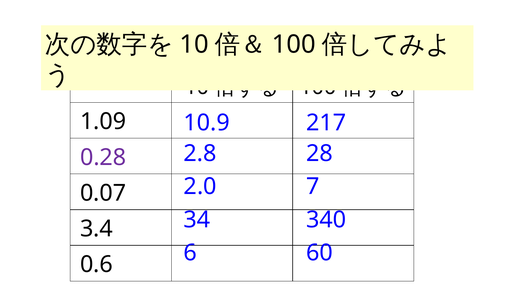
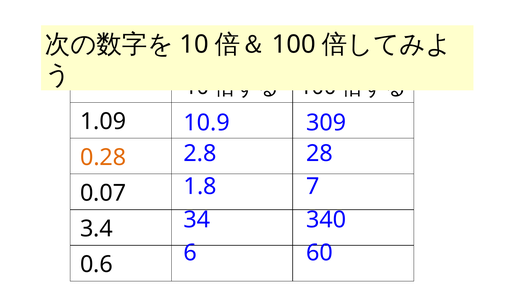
217: 217 -> 309 (326, 123)
0.28 colour: purple -> orange (103, 157)
2.0: 2.0 -> 1.8 (200, 186)
